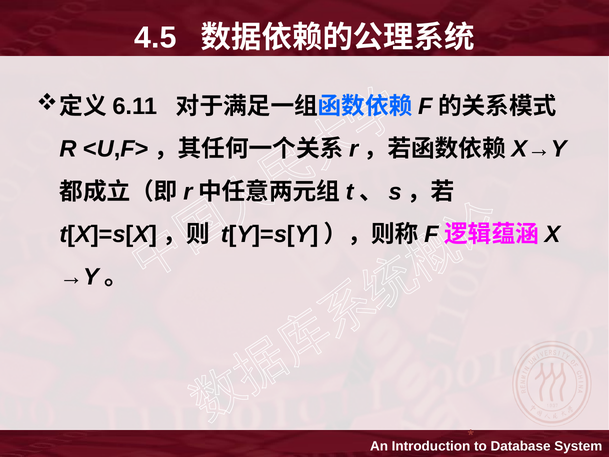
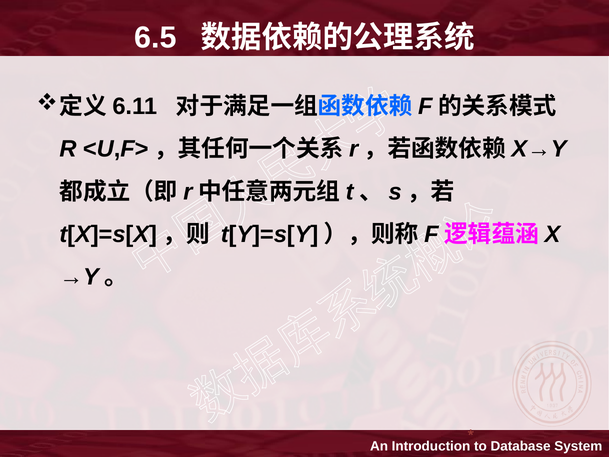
4.5: 4.5 -> 6.5 (155, 37)
